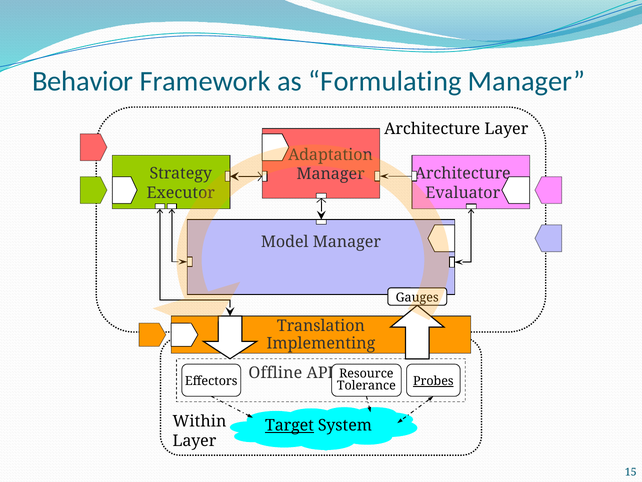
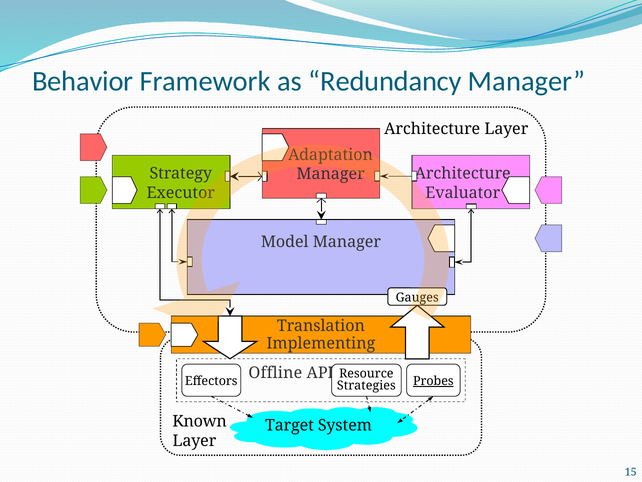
Formulating: Formulating -> Redundancy (385, 81)
Tolerance: Tolerance -> Strategies (366, 385)
Within: Within -> Known (200, 421)
Target underline: present -> none (289, 425)
